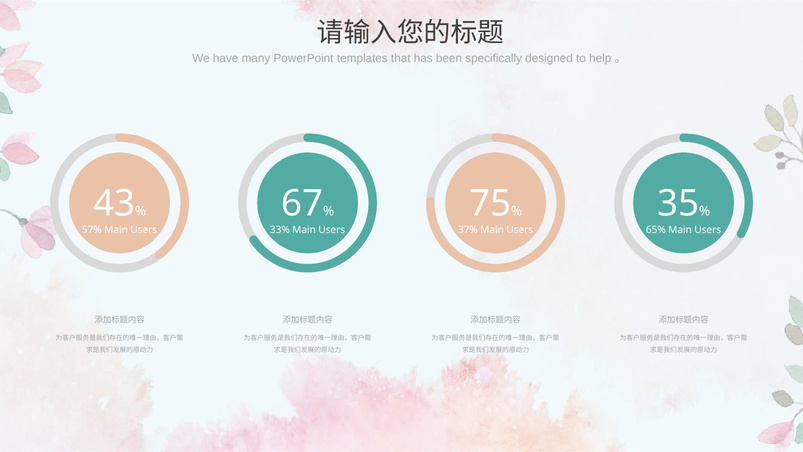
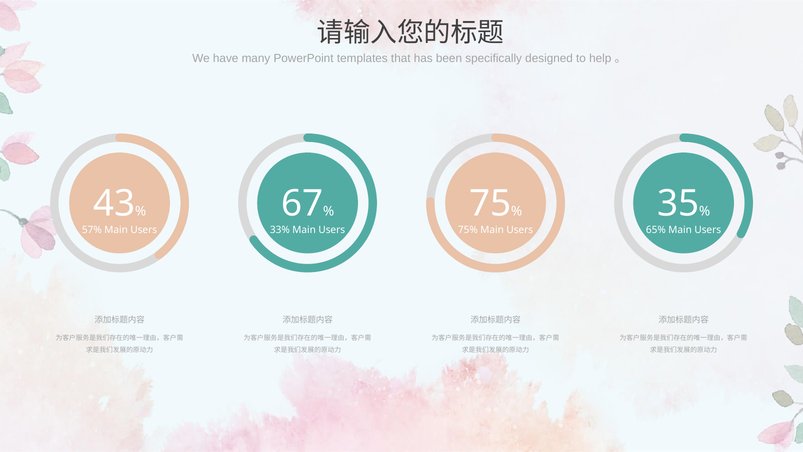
37%: 37% -> 75% (468, 230)
